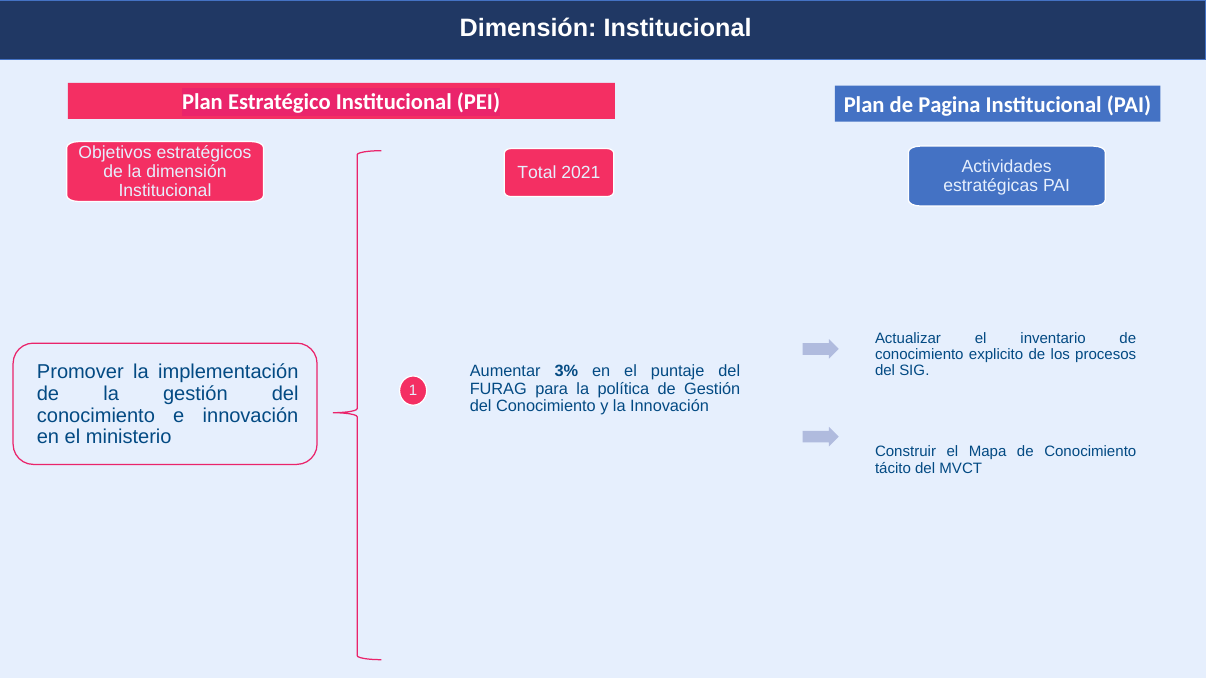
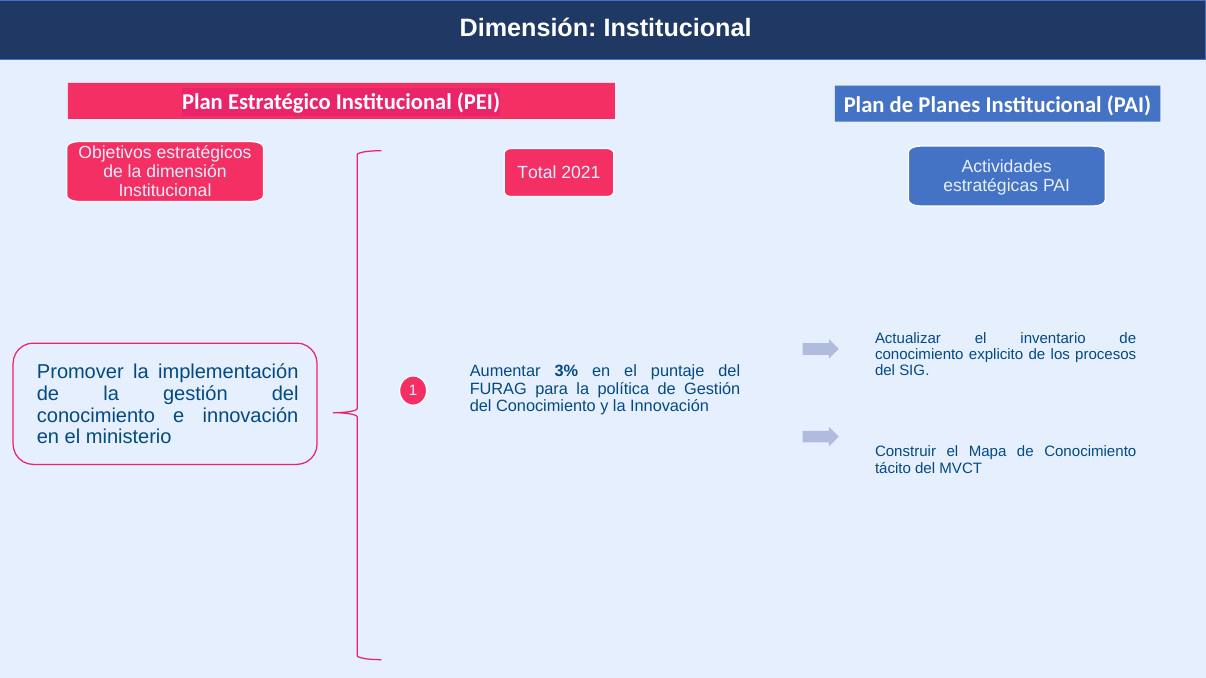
Pagina: Pagina -> Planes (949, 105)
